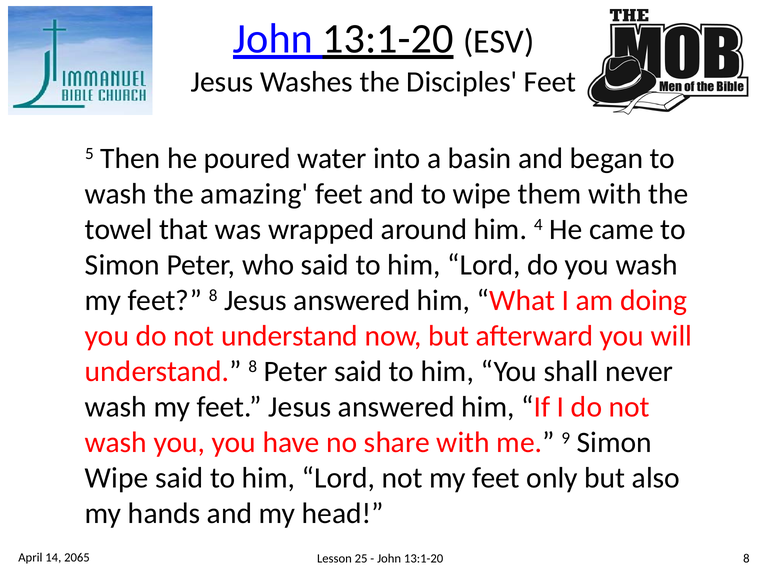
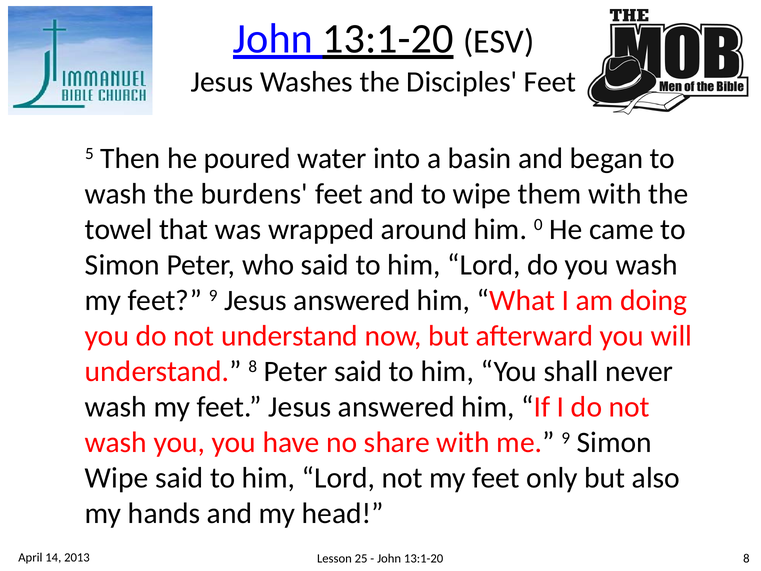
amazing: amazing -> burdens (254, 194)
4: 4 -> 0 (538, 224)
feet 8: 8 -> 9 (213, 296)
2065: 2065 -> 2013 (77, 557)
